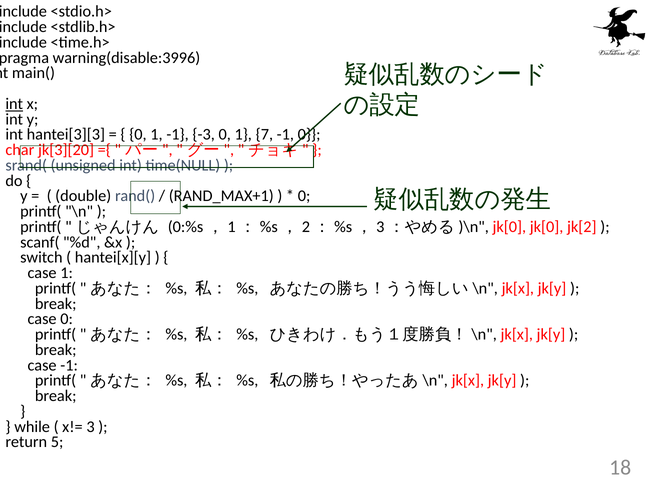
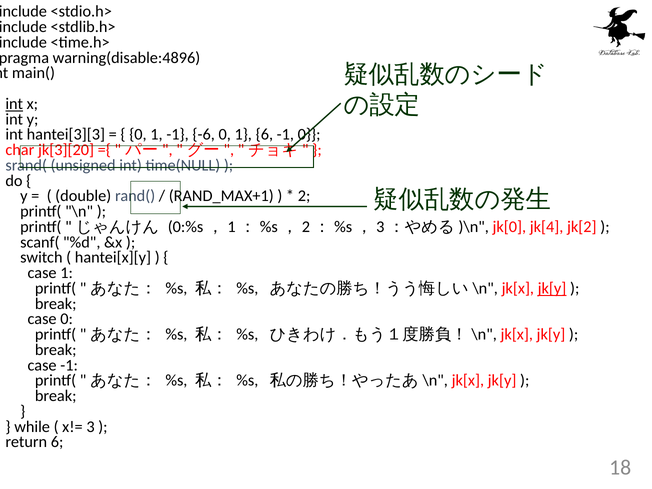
warning(disable:3996: warning(disable:3996 -> warning(disable:4896 (126, 58)
-3: -3 -> -6 (204, 135)
1 7: 7 -> 6 (264, 135)
0: 0 -> 2 (304, 196)
jk[0 jk[0: jk[0 -> jk[4 (547, 227)
jk[y underline: none -> present (552, 288)
return 5: 5 -> 6 (57, 442)
